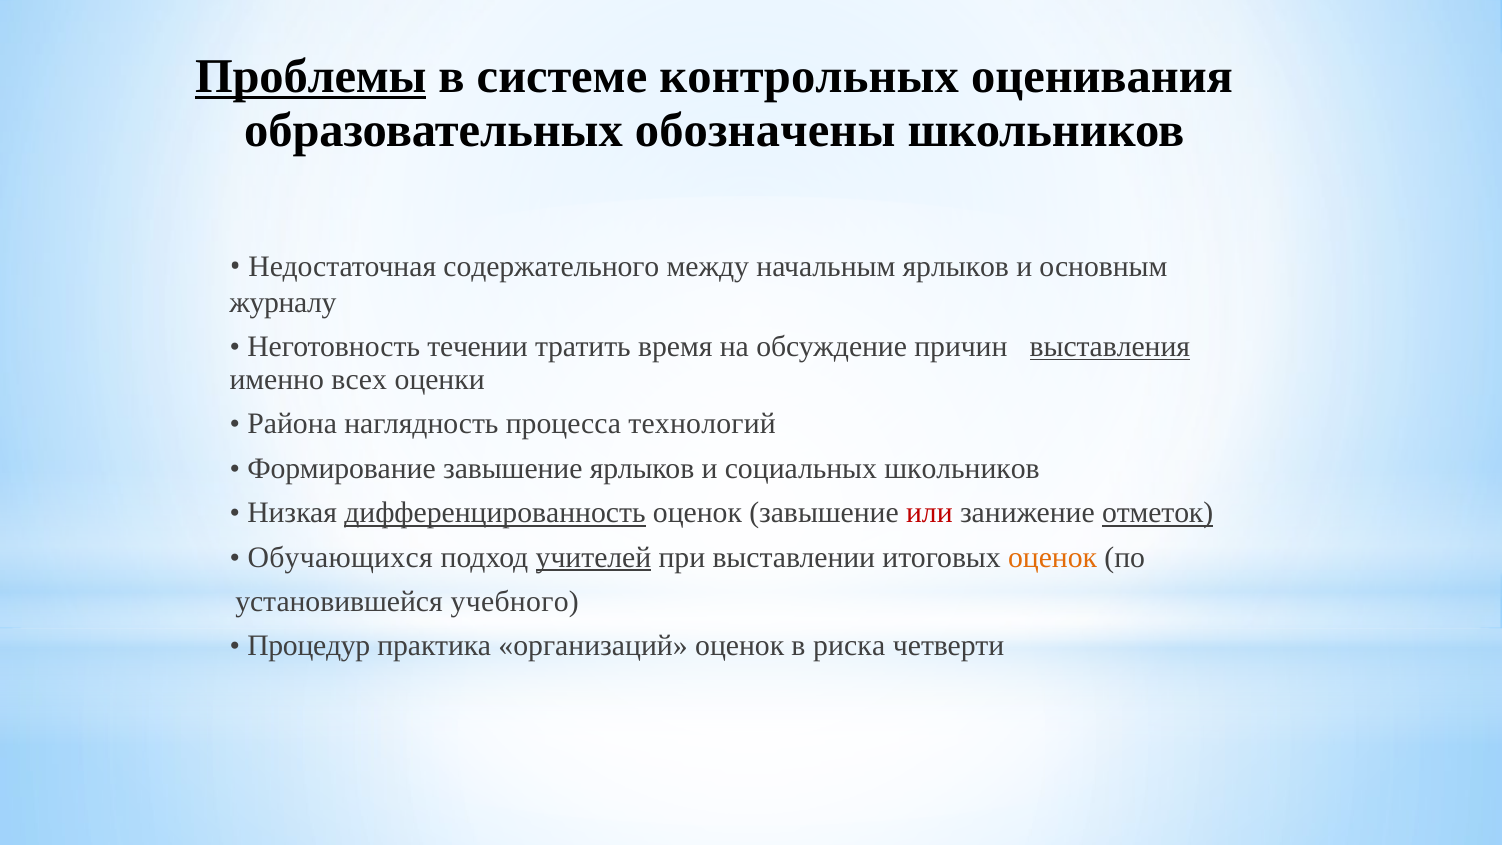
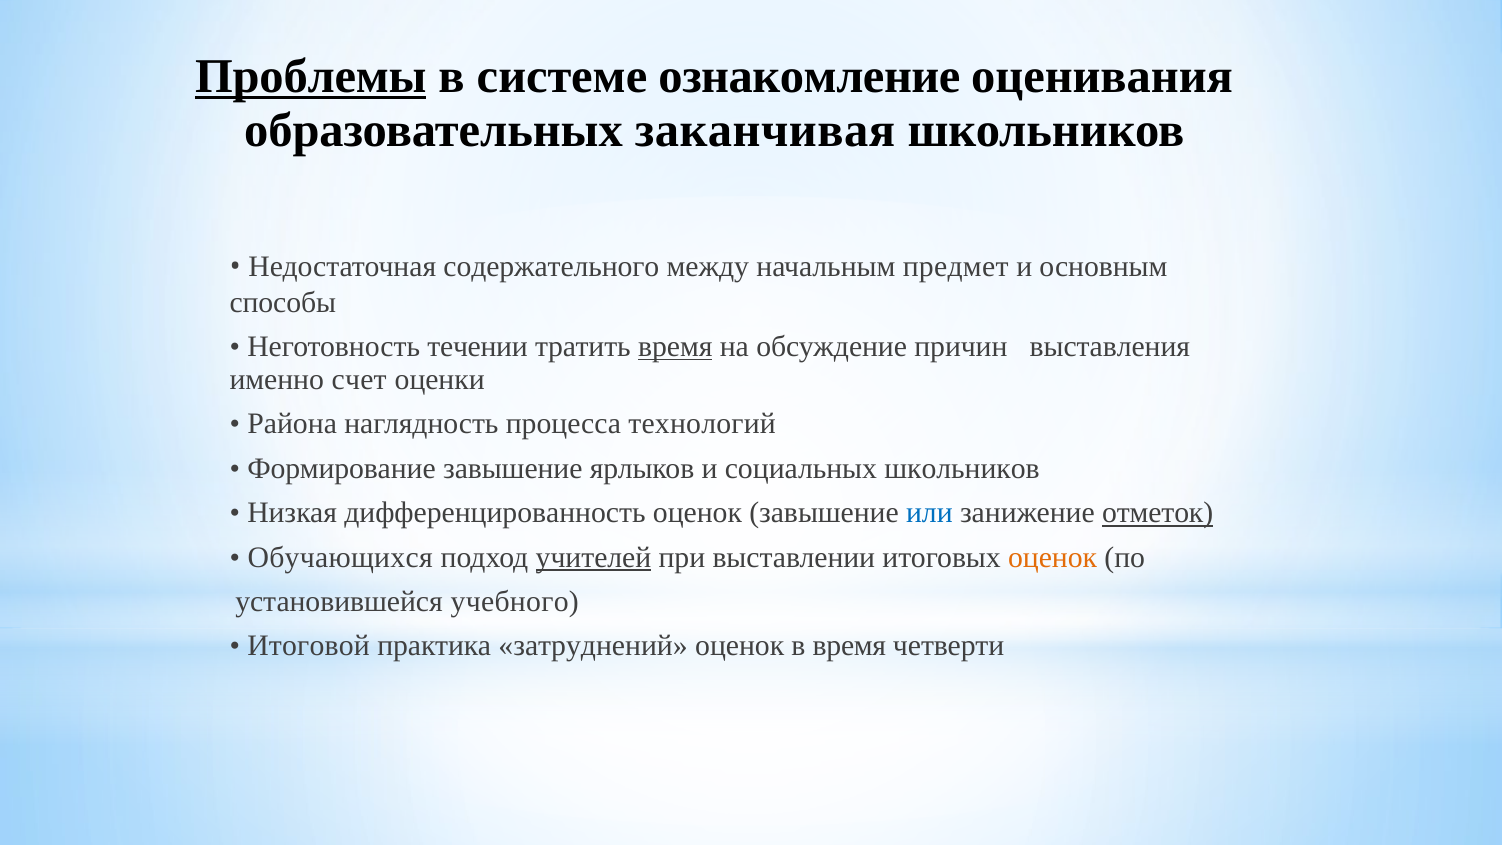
контрольных: контрольных -> ознакомление (809, 77)
обозначены: обозначены -> заканчивая (765, 131)
начальным ярлыков: ярлыков -> предмет (956, 267)
журналу: журналу -> способы (283, 302)
время underline: none -> present (675, 347)
выставления underline: present -> none (1110, 347)
всех: всех -> счет (359, 379)
дифференцированность underline: present -> none (495, 513)
или colour: red -> blue (929, 513)
Процедур: Процедур -> Итоговой (309, 646)
организаций: организаций -> затруднений (593, 646)
в риска: риска -> время (849, 646)
